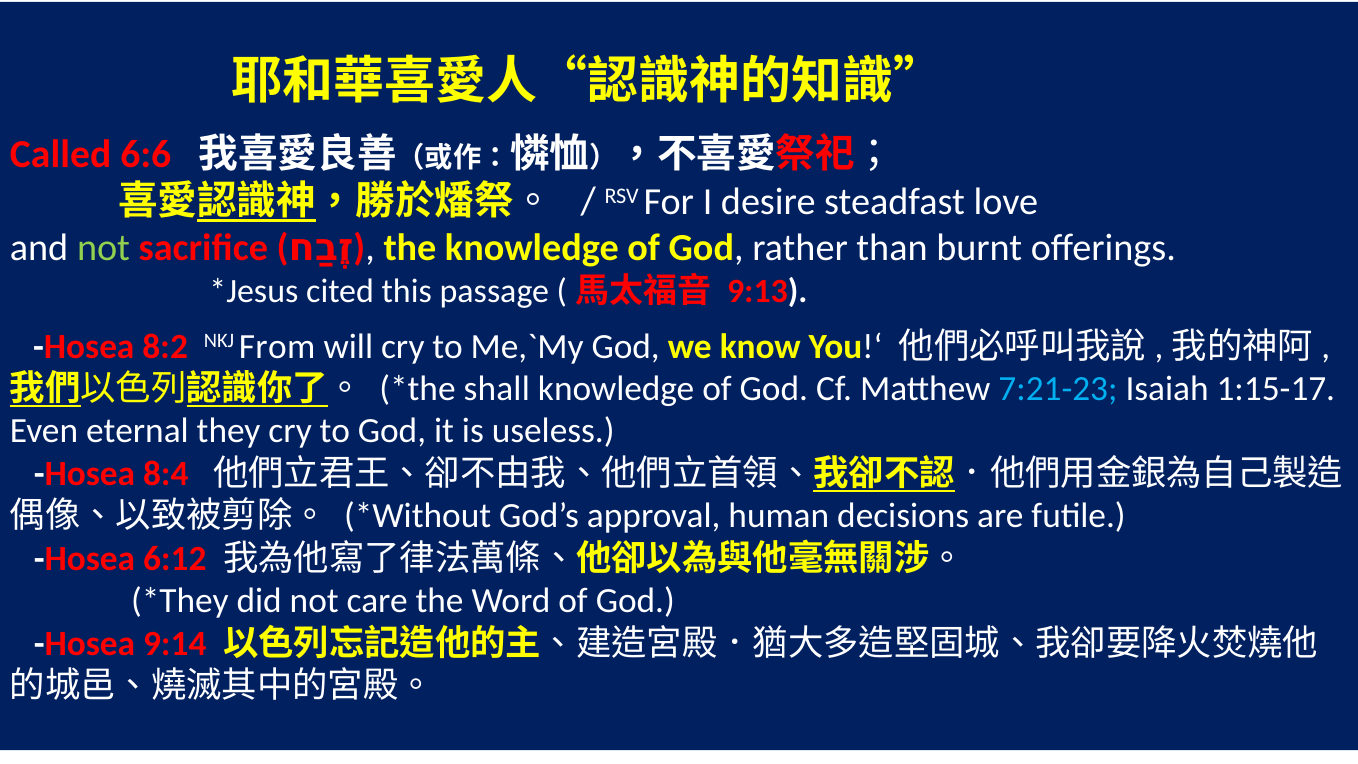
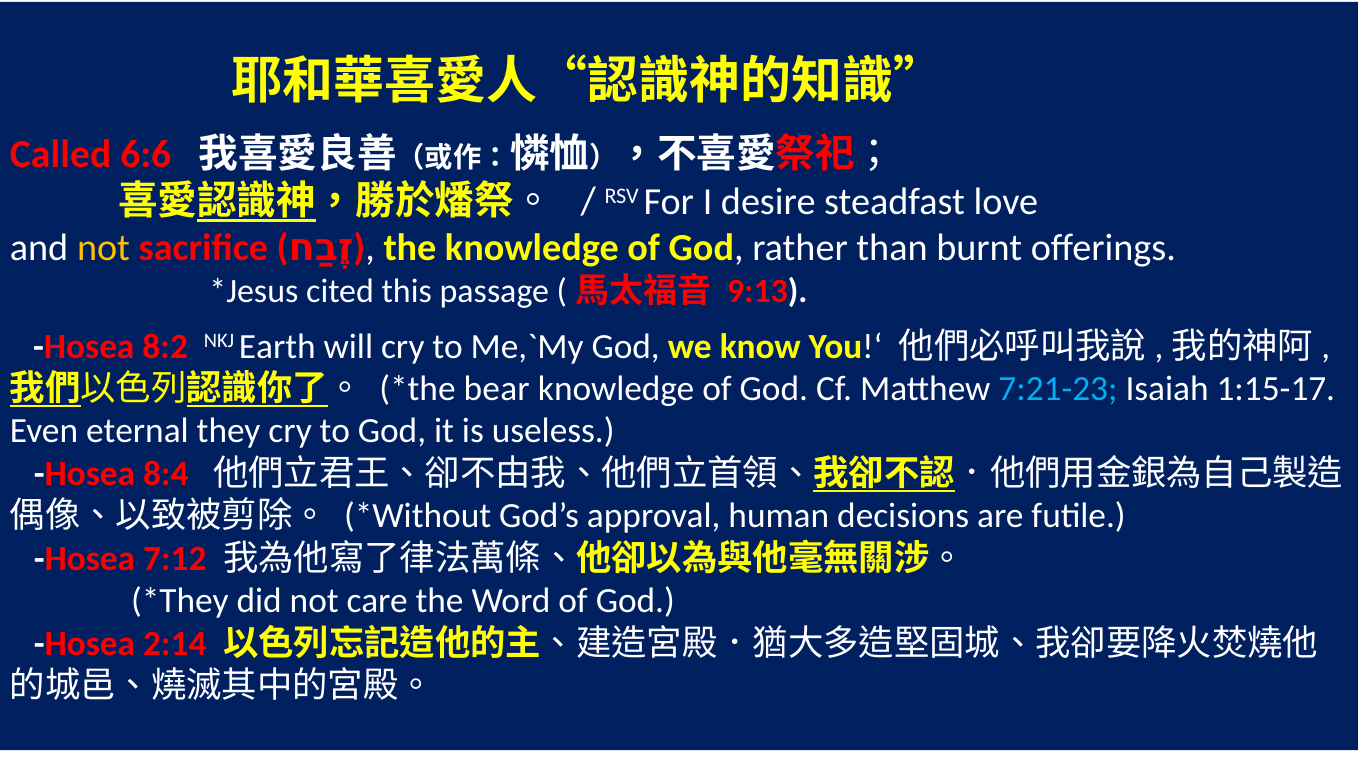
not colour: light green -> yellow (103, 248)
From: From -> Earth (277, 346)
shall: shall -> bear (497, 389)
6:12: 6:12 -> 7:12 (175, 559)
9:14: 9:14 -> 2:14 (175, 644)
